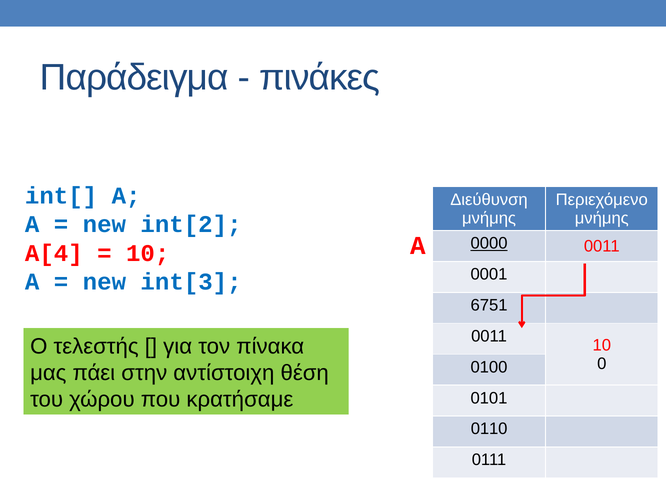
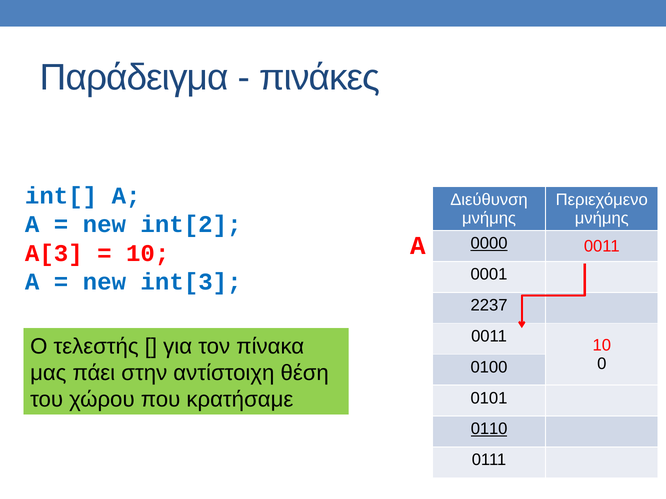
A[4: A[4 -> A[3 (54, 253)
6751: 6751 -> 2237 (489, 306)
0110 underline: none -> present (489, 429)
